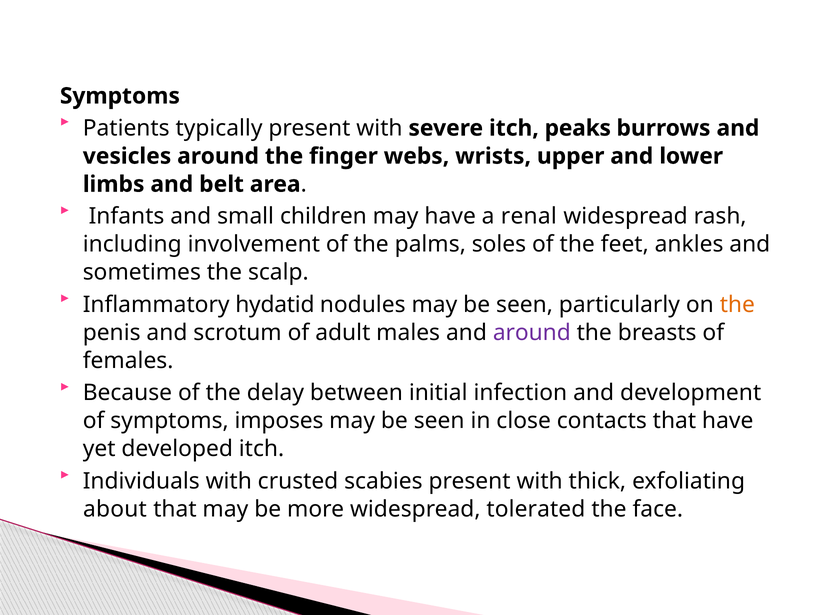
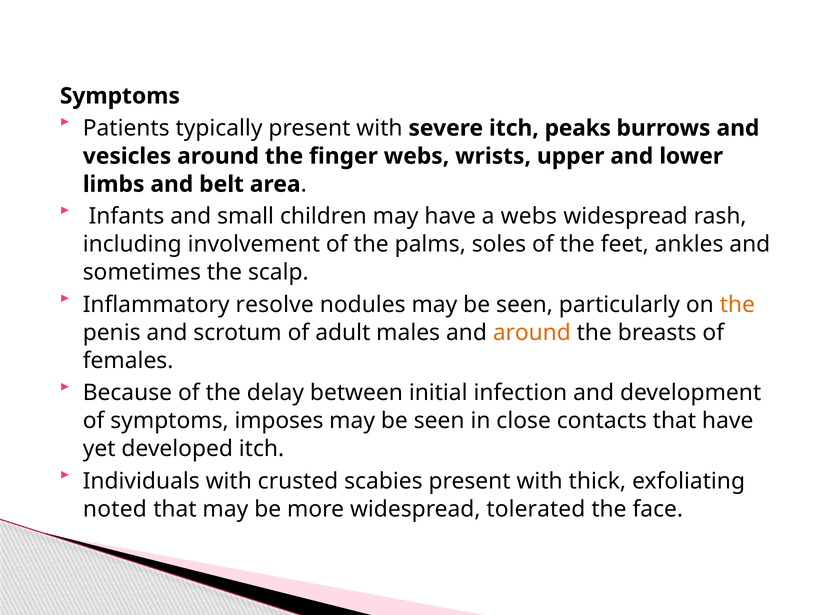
a renal: renal -> webs (529, 216)
hydatid: hydatid -> resolve (275, 305)
around colour: purple -> orange (532, 333)
about: about -> noted (115, 509)
